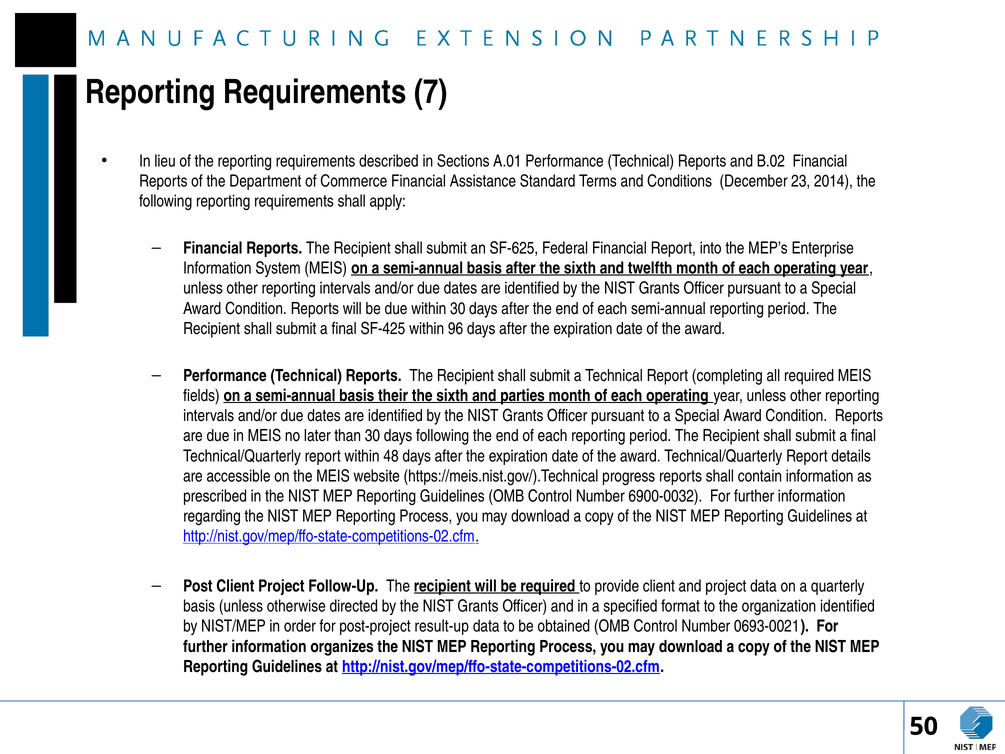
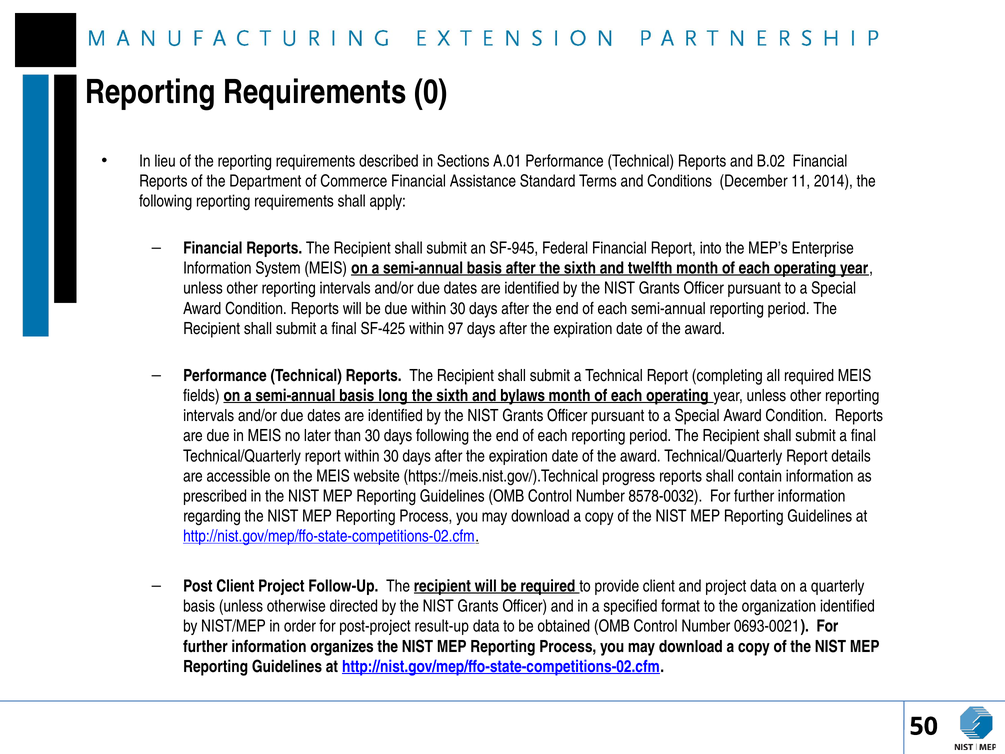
7: 7 -> 0 (431, 92)
23: 23 -> 11 (801, 181)
SF-625: SF-625 -> SF-945 (514, 248)
96: 96 -> 97 (456, 329)
their: their -> long (393, 396)
parties: parties -> bylaws (523, 396)
report within 48: 48 -> 30 (391, 456)
6900-0032: 6900-0032 -> 8578-0032 (665, 496)
